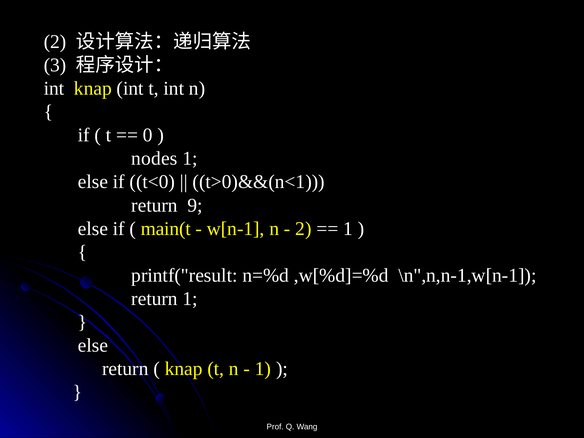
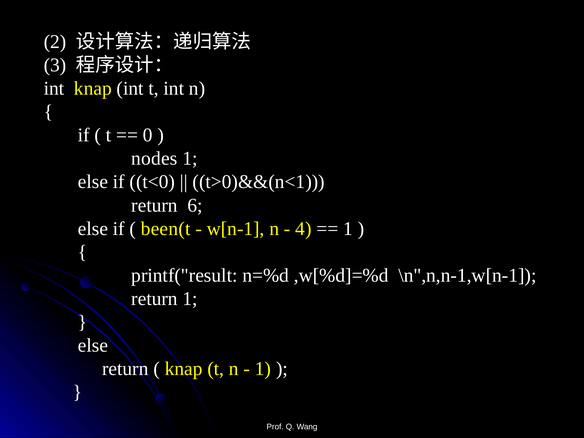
9: 9 -> 6 (195, 205)
main(t: main(t -> been(t (166, 229)
2: 2 -> 4 (303, 229)
